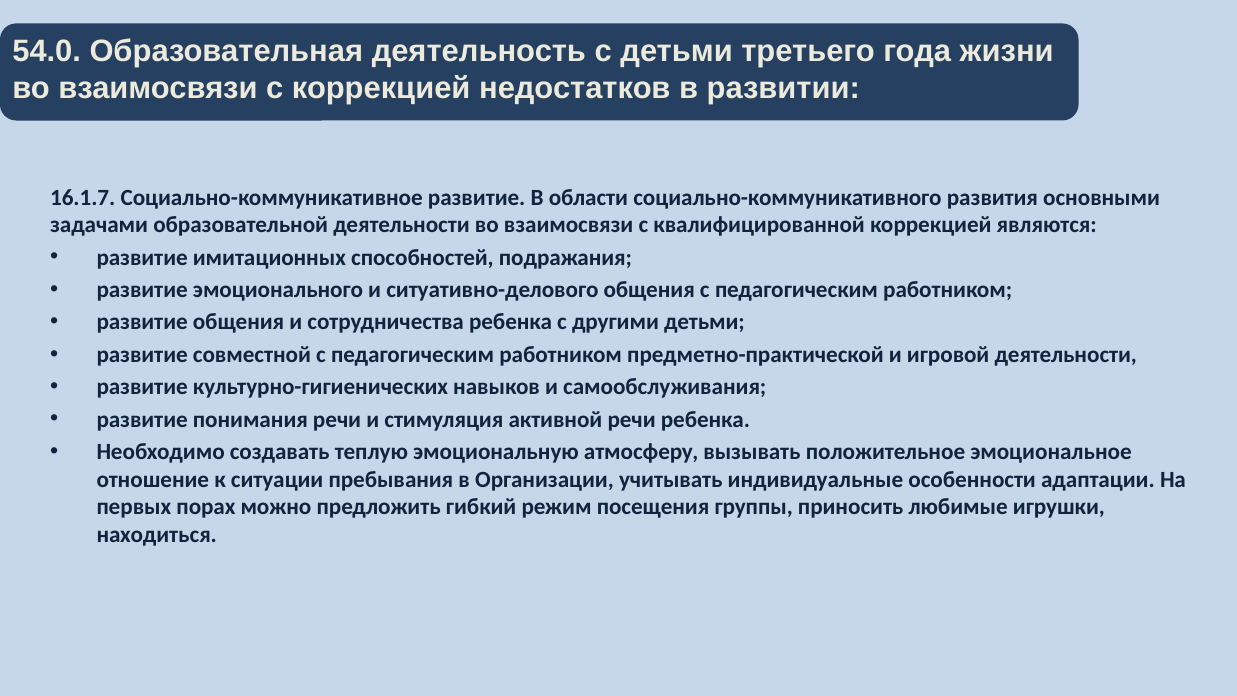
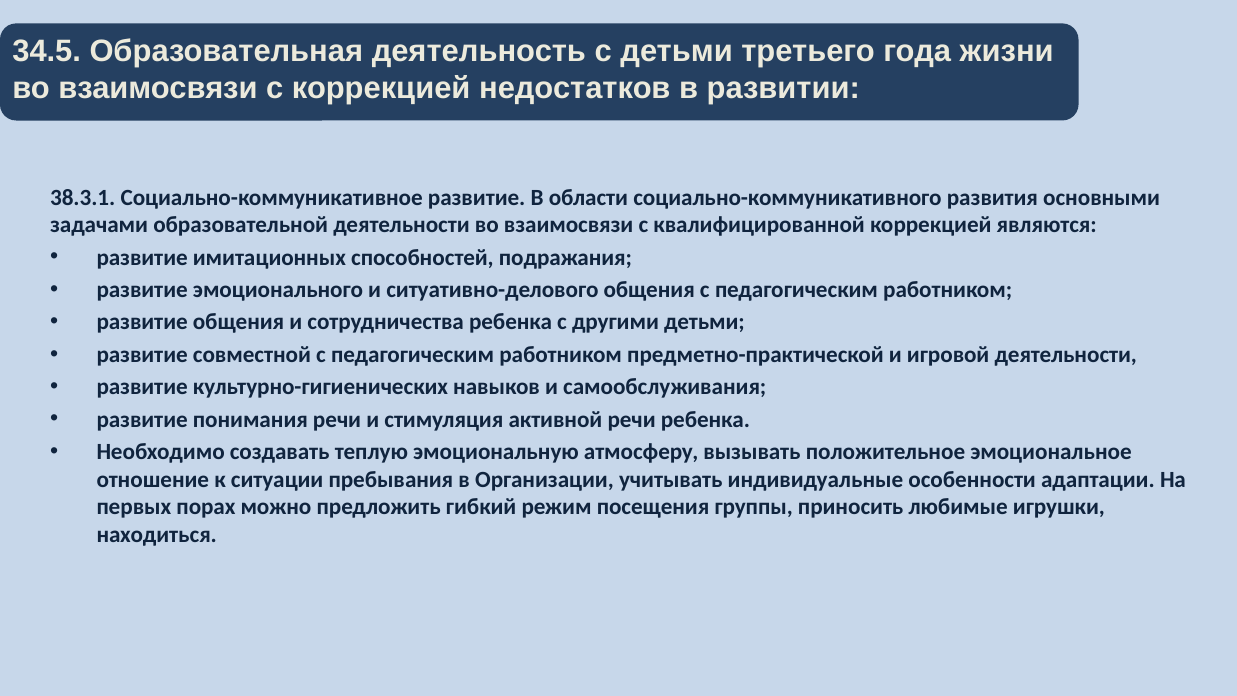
54.0: 54.0 -> 34.5 (47, 51)
16.1.7: 16.1.7 -> 38.3.1 (83, 198)
